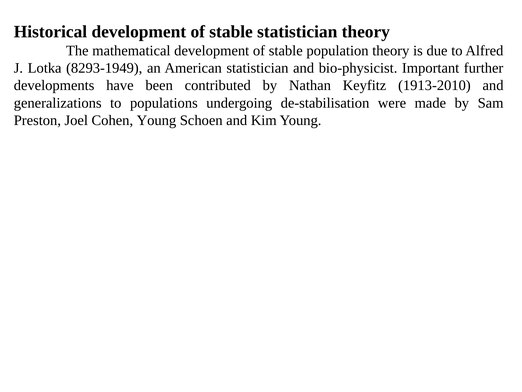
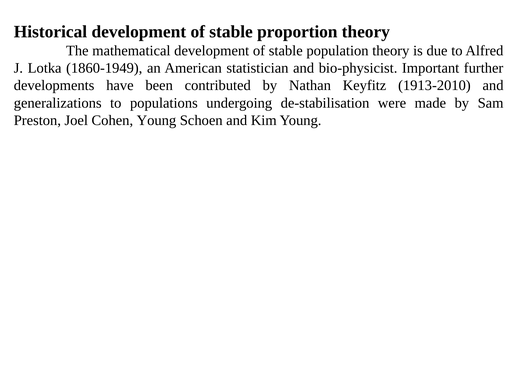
stable statistician: statistician -> proportion (297, 32)
8293-1949: 8293-1949 -> 1860-1949 (104, 68)
